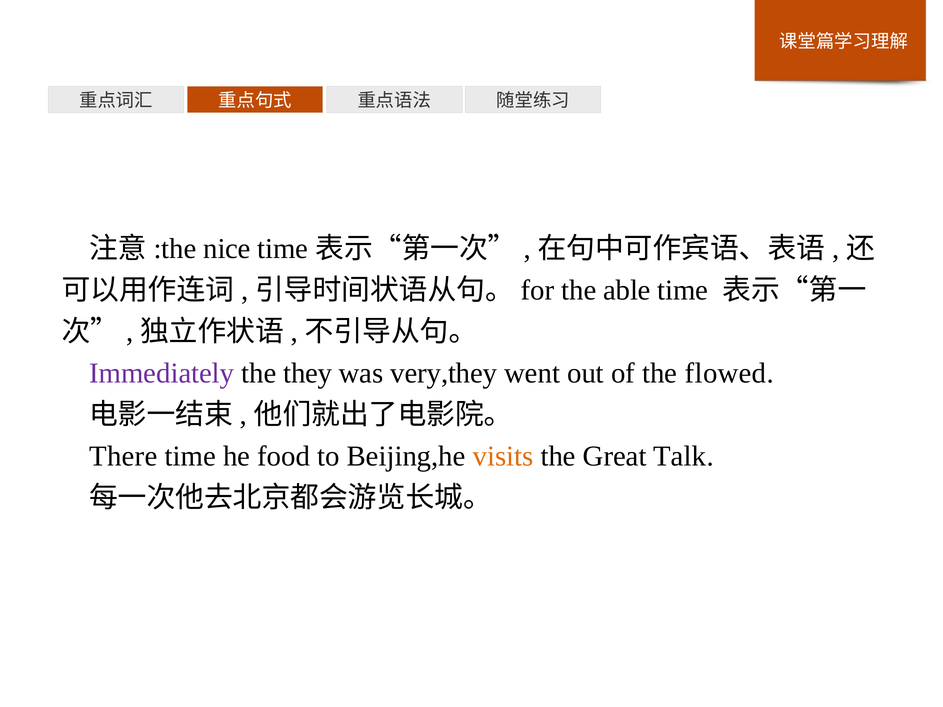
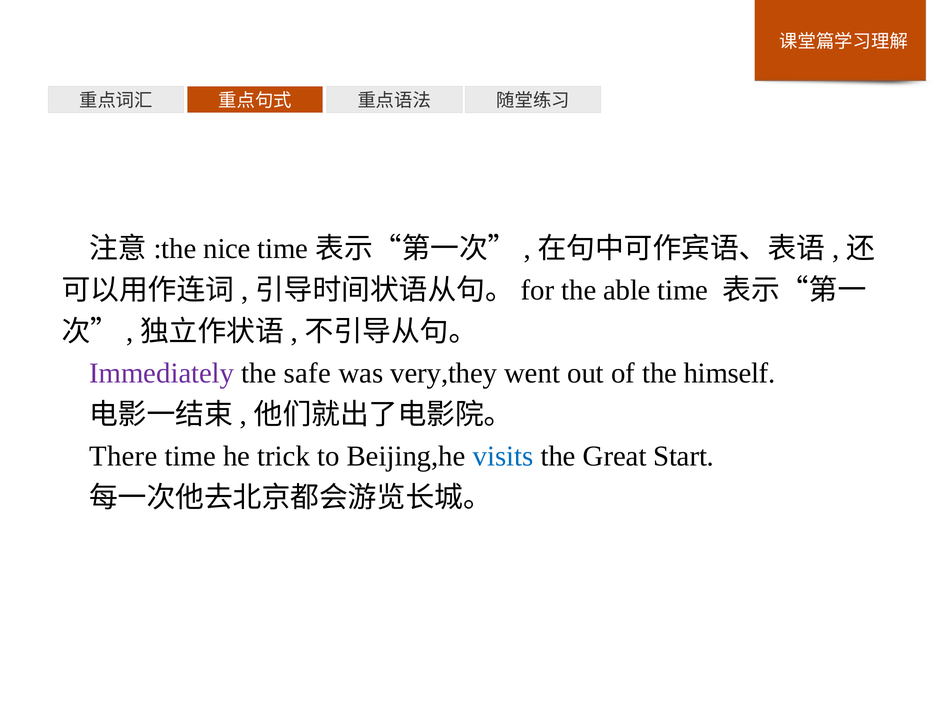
they: they -> safe (307, 373)
flowed: flowed -> himself (730, 373)
food: food -> trick (284, 456)
visits colour: orange -> blue (503, 456)
Talk: Talk -> Start (684, 456)
